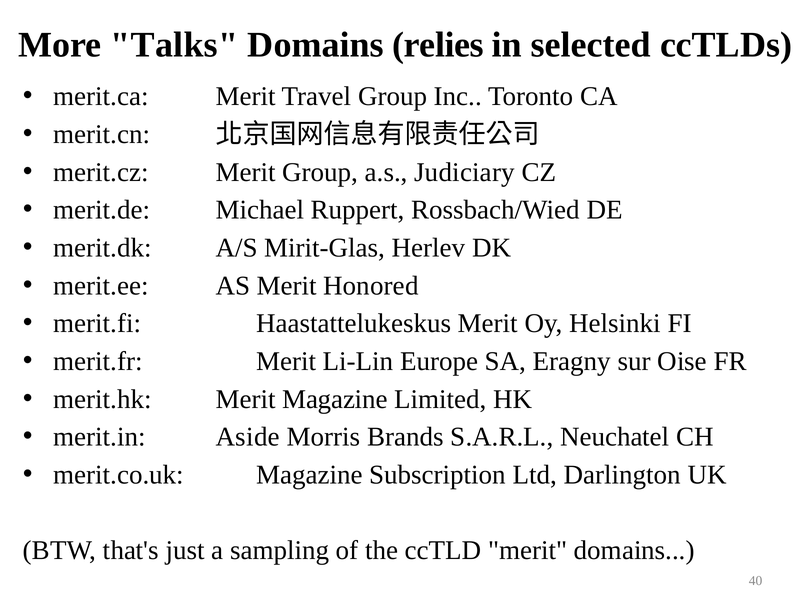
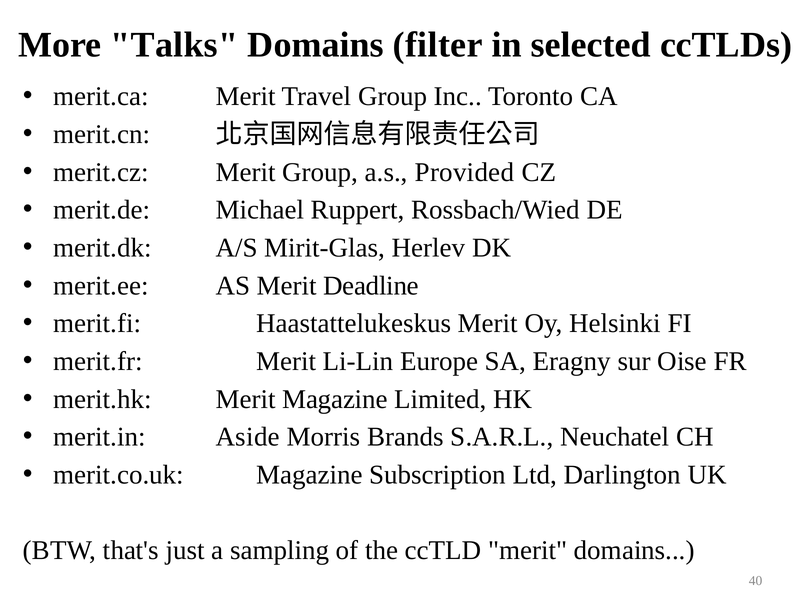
relies: relies -> filter (438, 45)
Judiciary: Judiciary -> Provided (464, 172)
Honored: Honored -> Deadline (371, 286)
